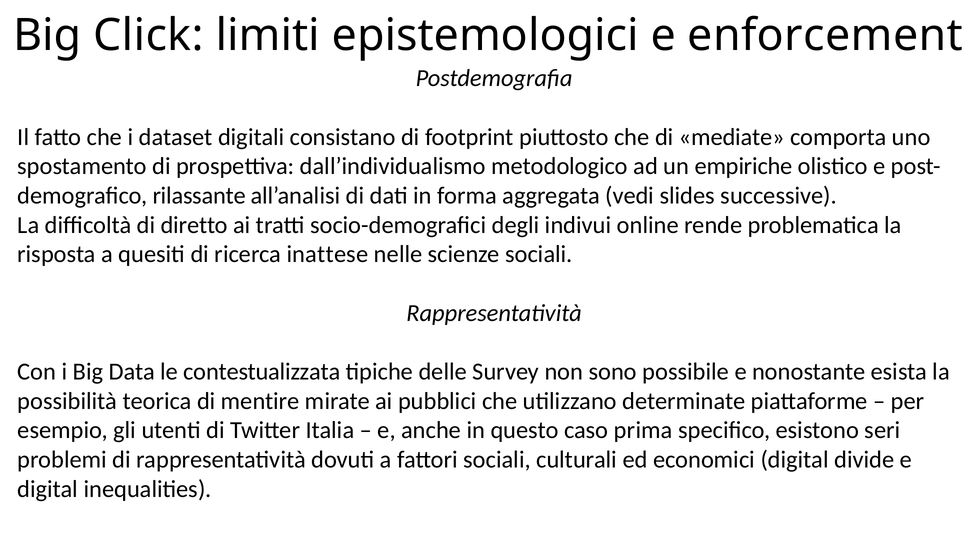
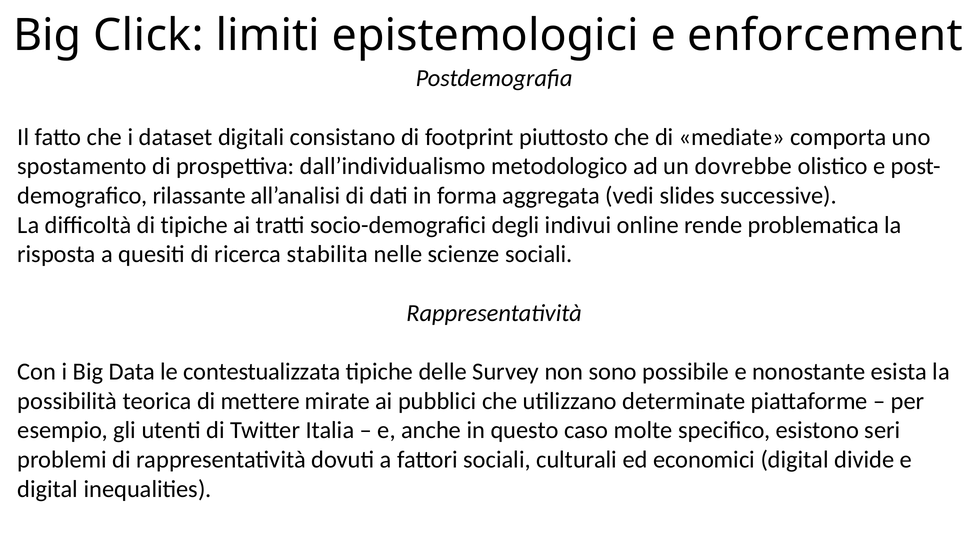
empiriche: empiriche -> dovrebbe (743, 166)
di diretto: diretto -> tipiche (194, 225)
inattese: inattese -> stabilita (327, 254)
mentire: mentire -> mettere (260, 401)
prima: prima -> molte (643, 430)
